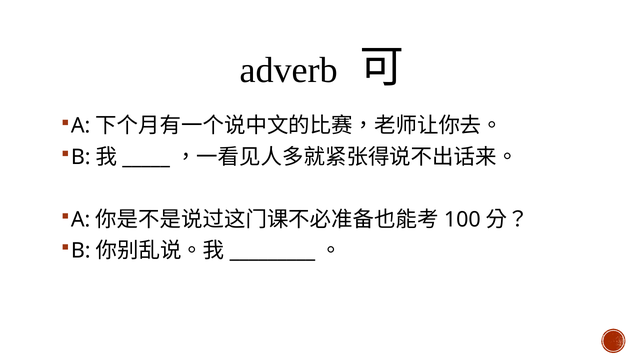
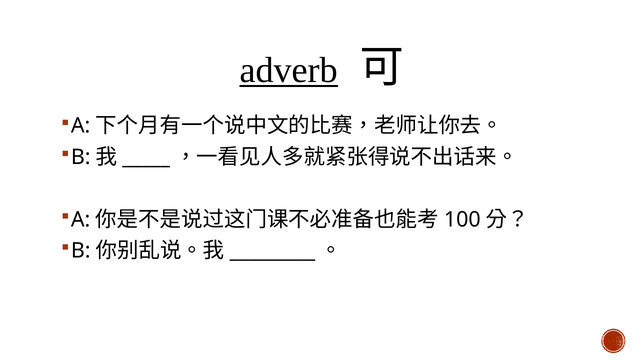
adverb underline: none -> present (289, 70)
